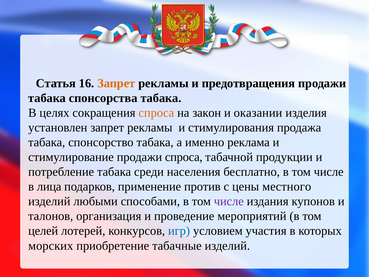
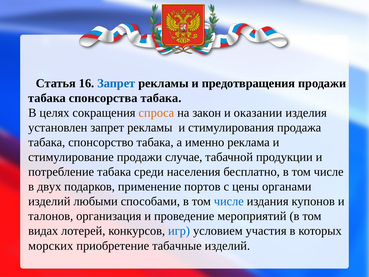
Запрет colour: orange -> blue (116, 83)
продажи спроса: спроса -> случае (184, 157)
лица: лица -> двух (49, 186)
против: против -> портов (202, 186)
местного: местного -> органами (287, 186)
числе colour: purple -> blue (229, 201)
целей: целей -> видах (43, 231)
